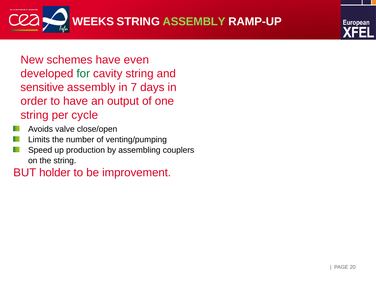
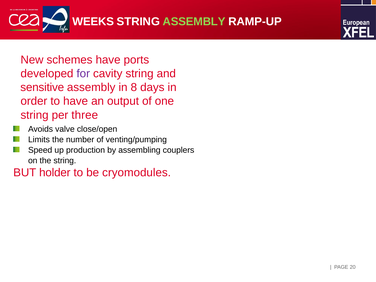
even: even -> ports (136, 60)
for colour: green -> purple (83, 74)
7: 7 -> 8 (134, 87)
cycle: cycle -> three (85, 115)
improvement: improvement -> cryomodules (137, 173)
